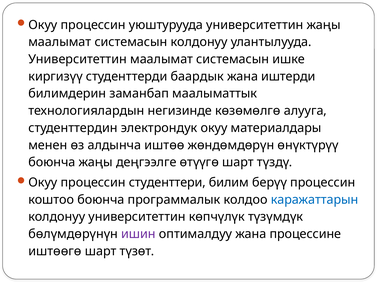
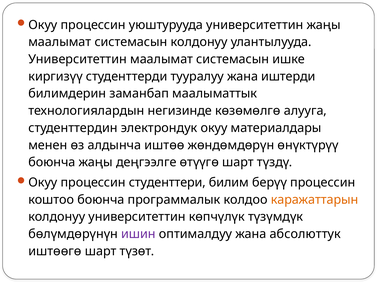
баардык: баардык -> тууралуу (197, 76)
каражаттарын colour: blue -> orange (315, 199)
процессине: процессине -> абсолюттук (305, 234)
